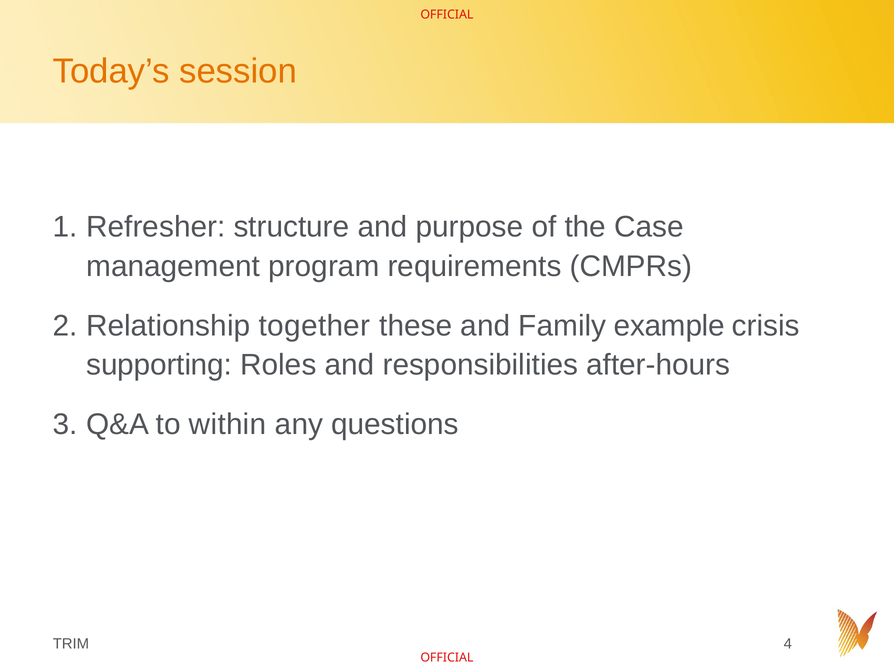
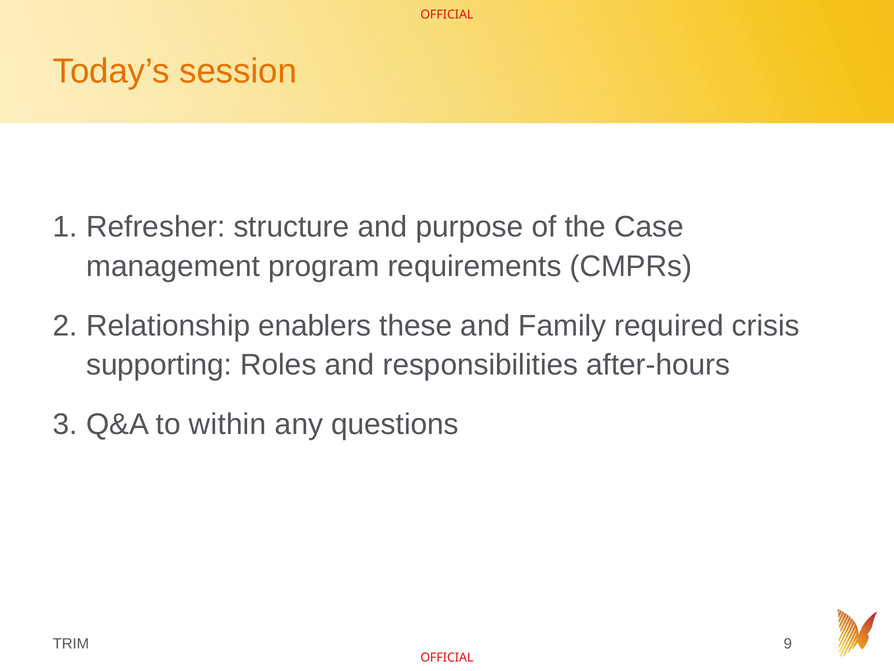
together: together -> enablers (315, 325)
example: example -> required (669, 325)
4: 4 -> 9 (788, 644)
